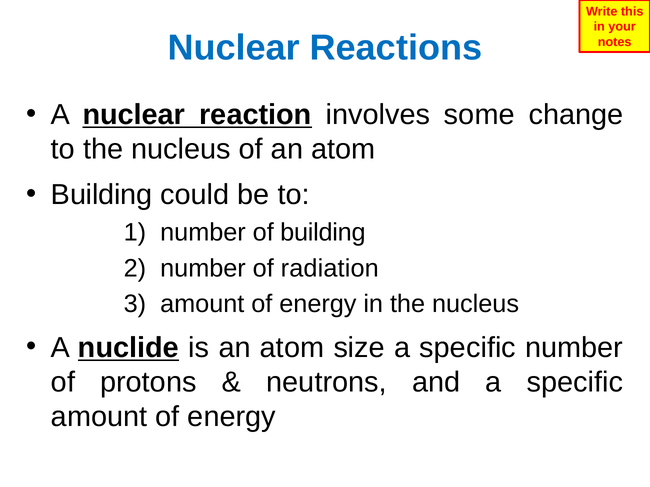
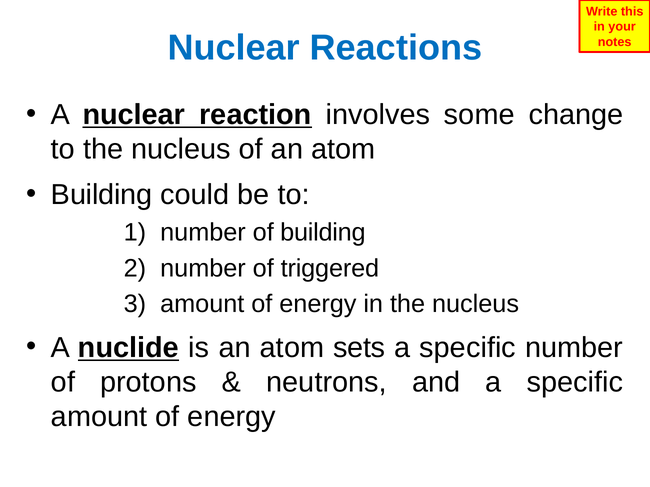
radiation: radiation -> triggered (330, 268)
size: size -> sets (359, 348)
